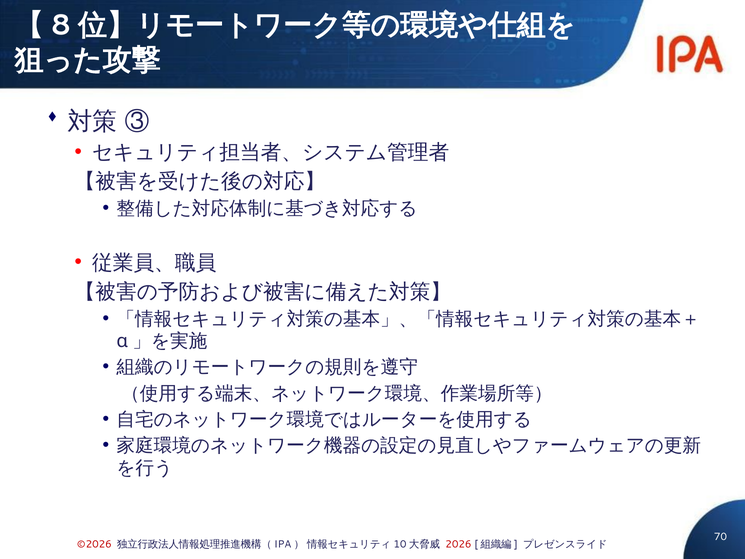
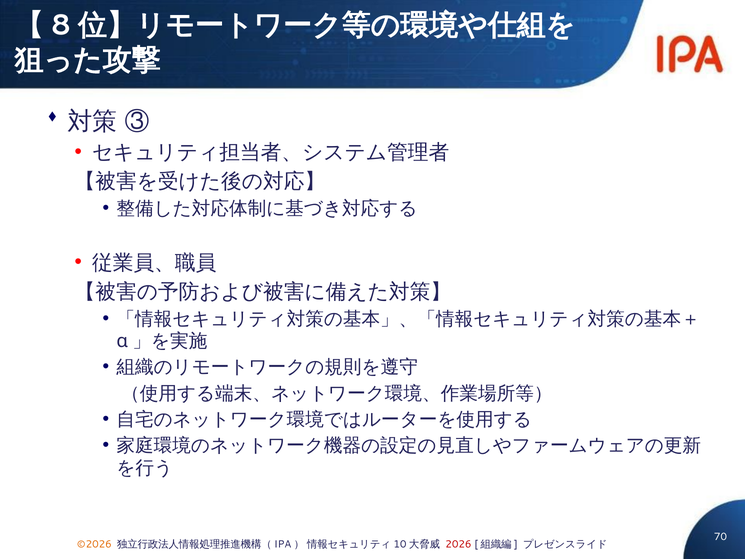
©2026 colour: red -> orange (94, 544)
